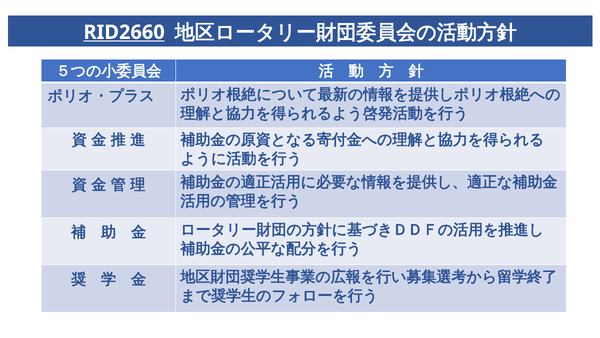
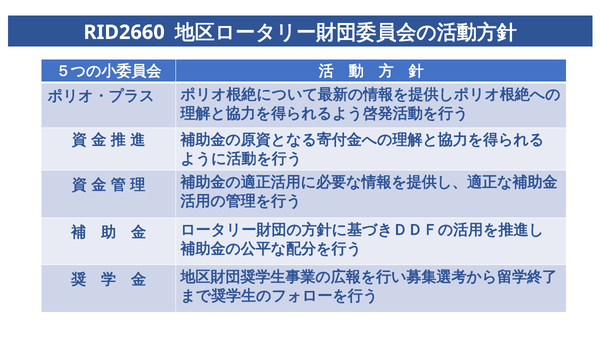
RID2660 underline: present -> none (124, 32)
